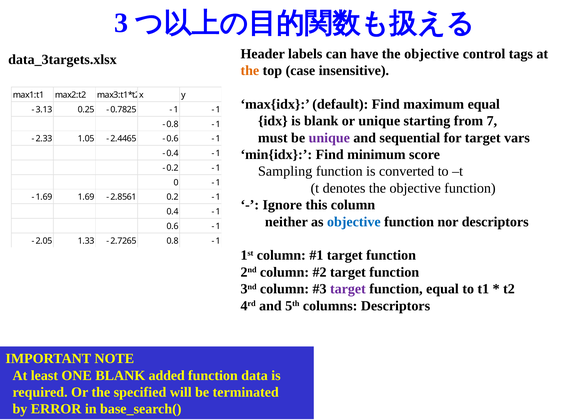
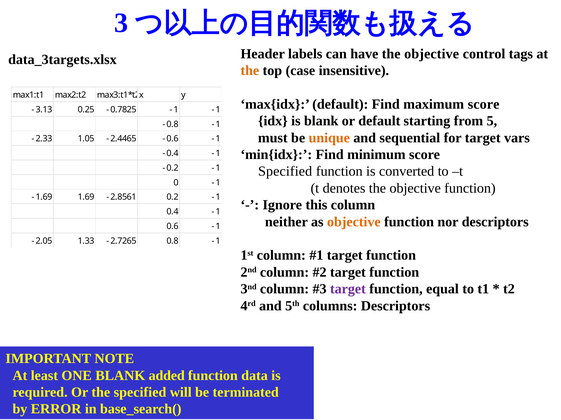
maximum equal: equal -> score (484, 104)
or unique: unique -> default (379, 121)
7: 7 -> 5 (492, 121)
unique colour: purple -> orange (329, 138)
Sampling: Sampling -> Specified (285, 172)
objective colour: blue -> orange (354, 222)
